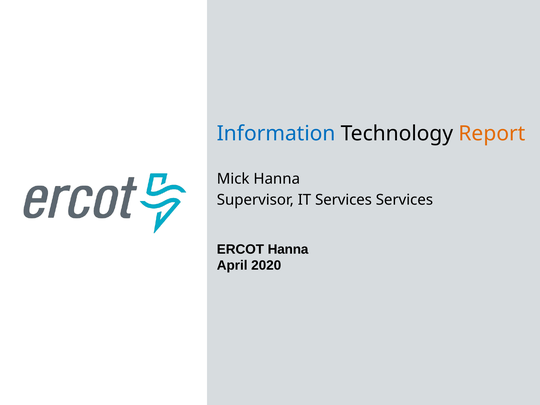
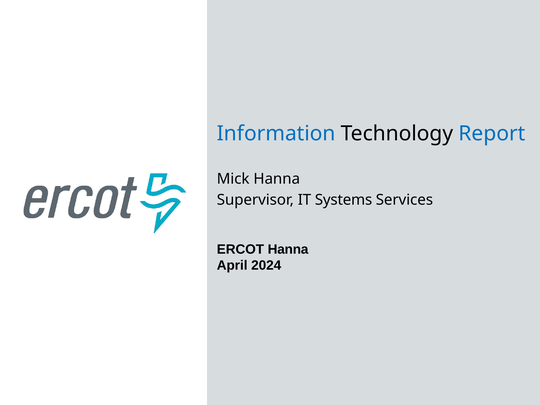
Report colour: orange -> blue (492, 134)
IT Services: Services -> Systems (344, 200)
2020: 2020 -> 2024 (266, 266)
